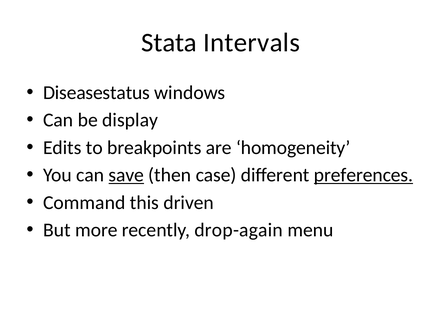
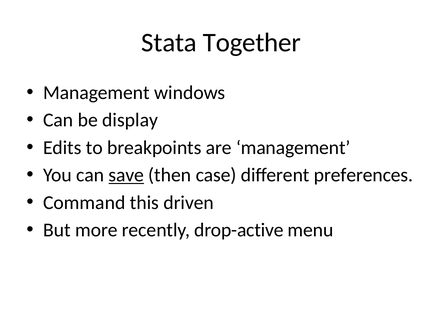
Intervals: Intervals -> Together (252, 43)
Diseasestatus: Diseasestatus -> Management (96, 93)
are homogeneity: homogeneity -> management (293, 148)
preferences underline: present -> none (364, 175)
drop-again: drop-again -> drop-active (239, 230)
